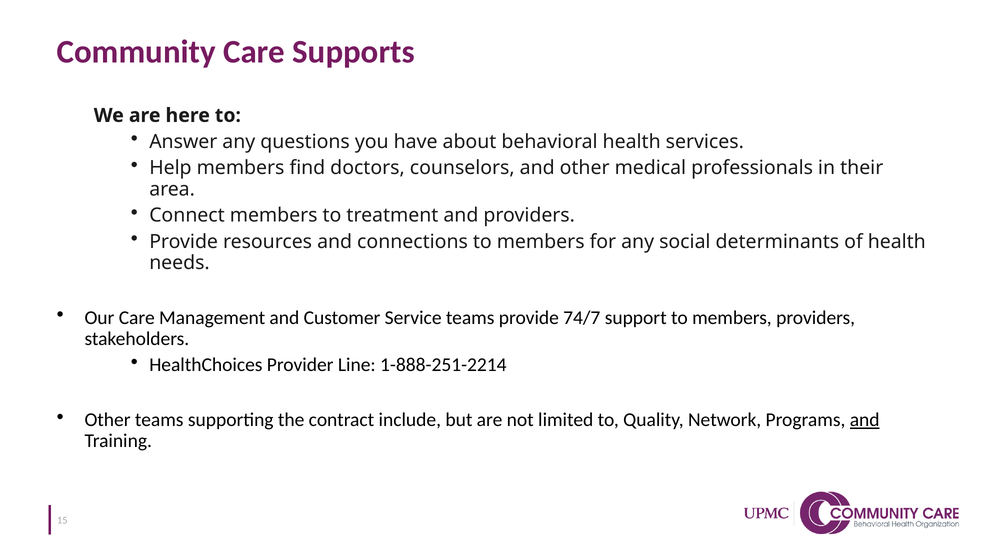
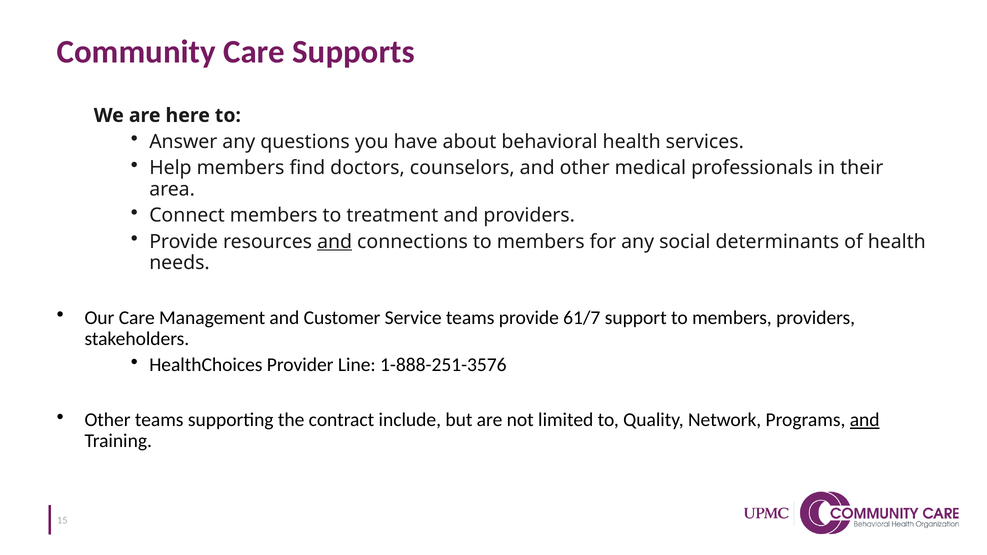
and underline: none -> present (335, 242)
74/7: 74/7 -> 61/7 (582, 318)
1-888-251-2214: 1-888-251-2214 -> 1-888-251-3576 (443, 365)
